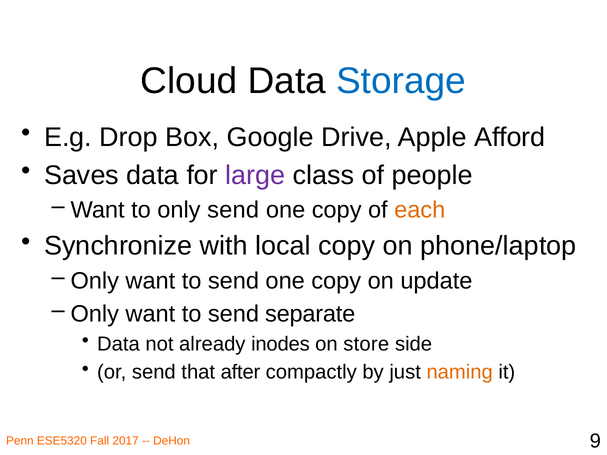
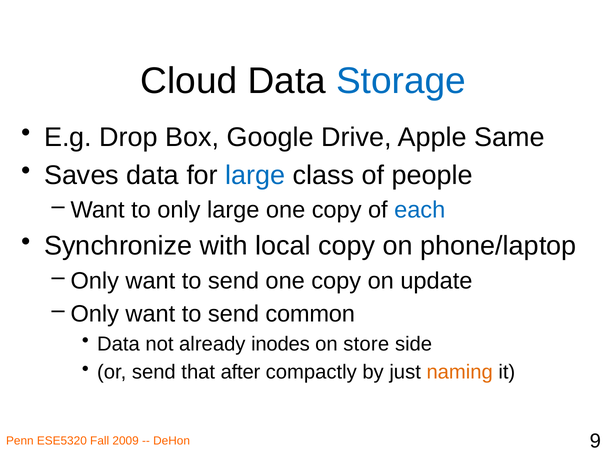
Afford: Afford -> Same (510, 137)
large colour: purple -> blue (255, 175)
only send: send -> large (233, 210)
each colour: orange -> blue (420, 210)
separate: separate -> common (310, 314)
2017: 2017 -> 2009 (126, 441)
